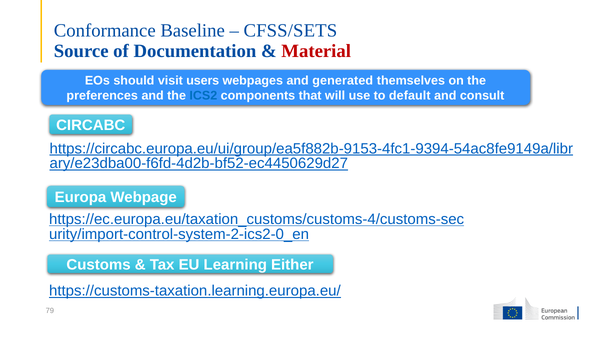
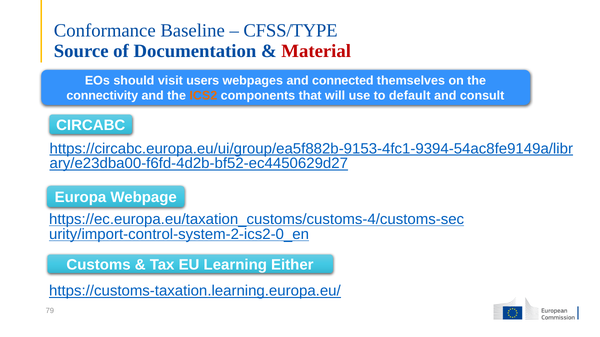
CFSS/SETS: CFSS/SETS -> CFSS/TYPE (291, 31)
generated: generated -> connected (343, 81)
preferences: preferences -> connectivity (102, 96)
ICS2 colour: blue -> orange (203, 96)
